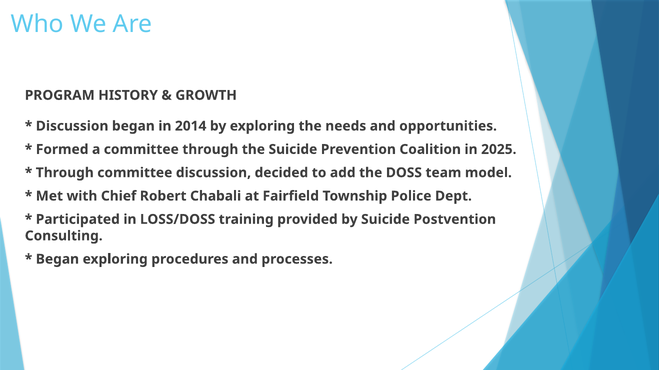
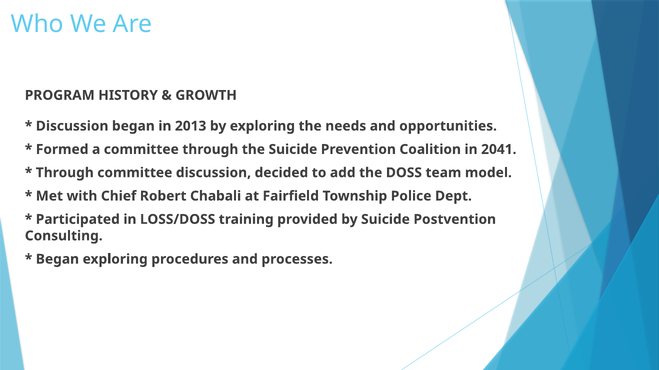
2014: 2014 -> 2013 (191, 126)
2025: 2025 -> 2041 (499, 150)
